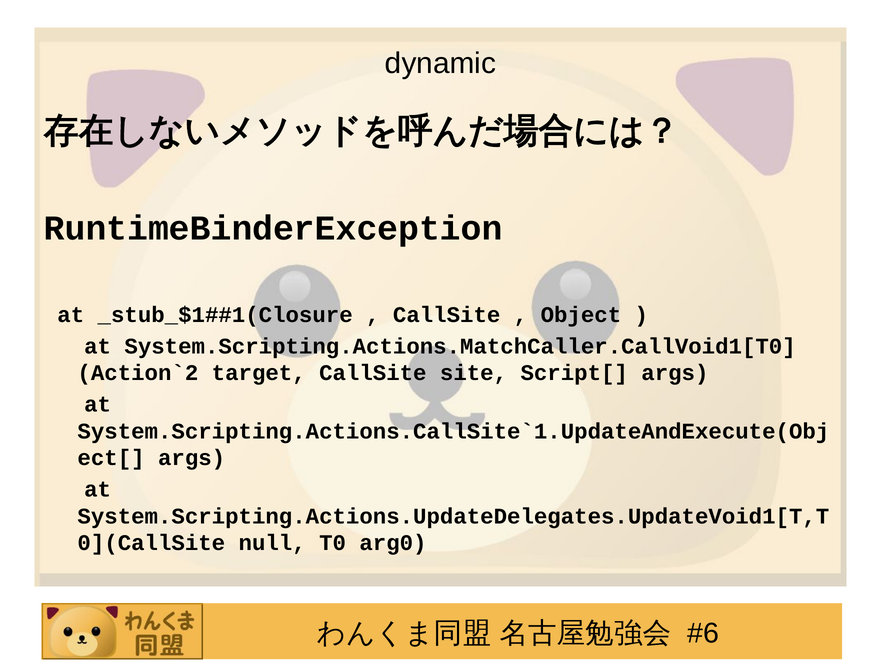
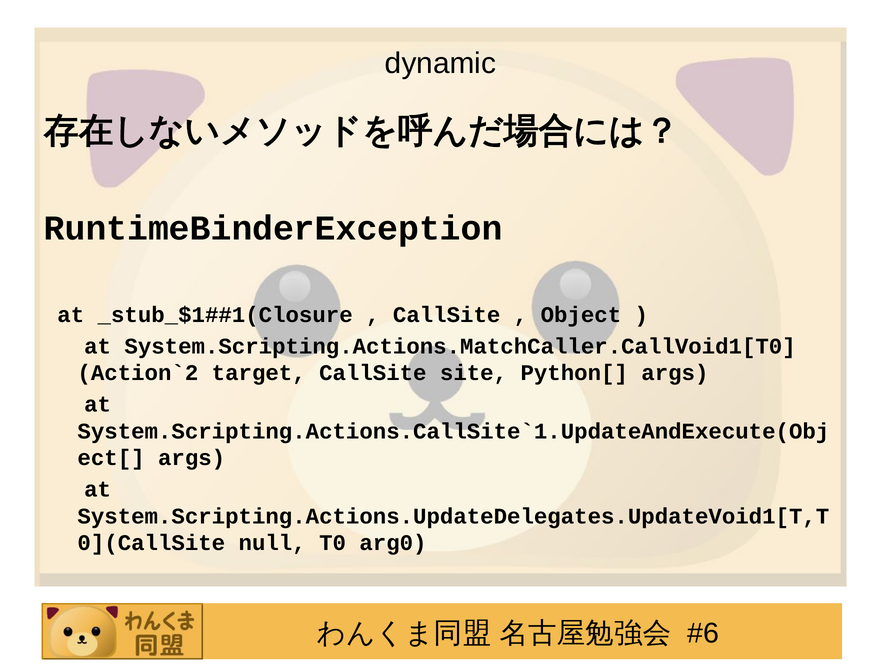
Script[: Script[ -> Python[ (574, 373)
